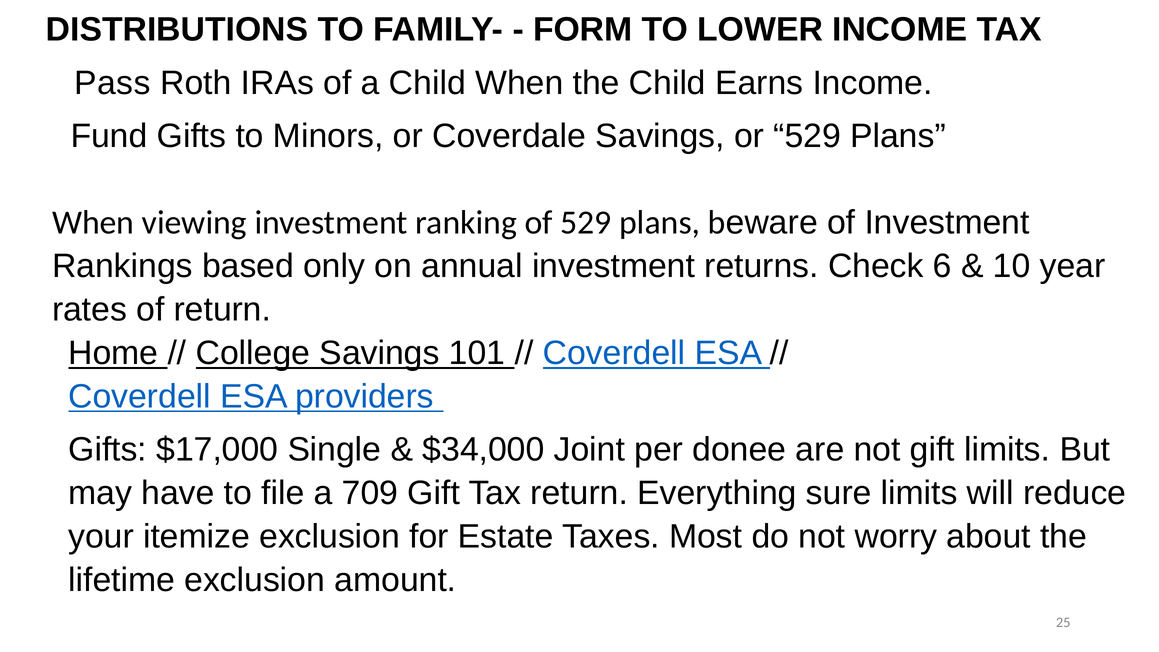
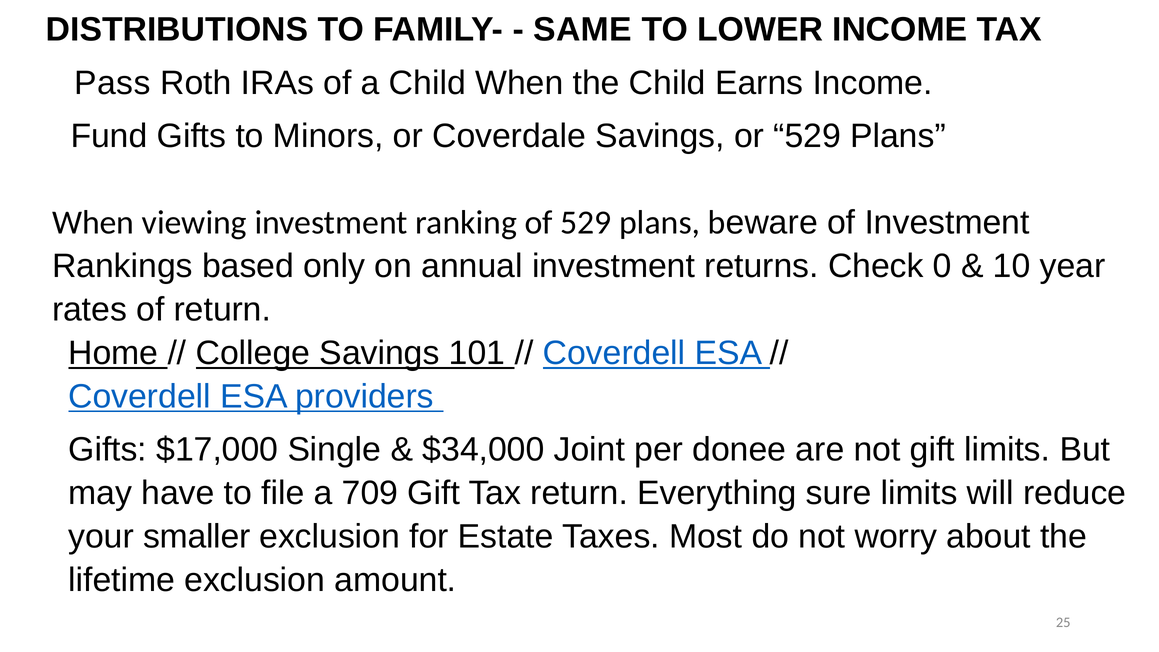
FORM: FORM -> SAME (583, 30)
6: 6 -> 0 (942, 266)
itemize: itemize -> smaller (197, 536)
